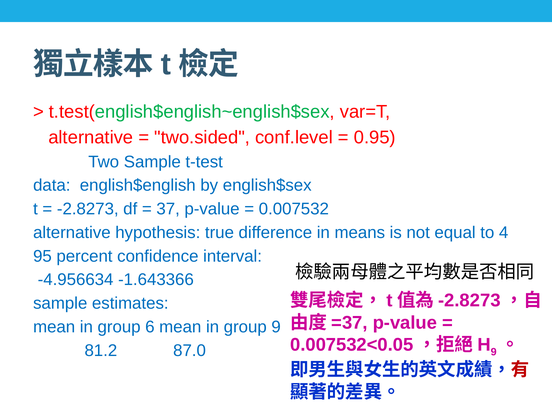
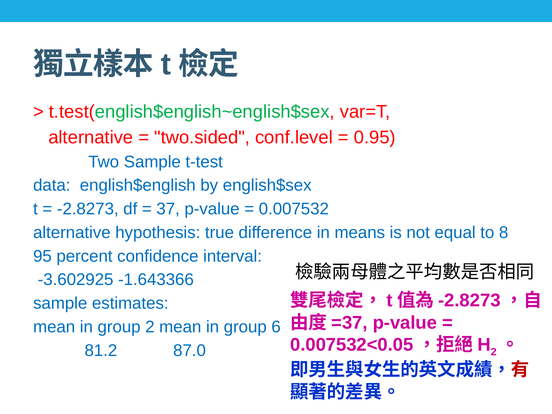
4: 4 -> 8 (504, 233)
-4.956634: -4.956634 -> -3.602925 (76, 280)
group 6: 6 -> 2 (150, 327)
group 9: 9 -> 6 (276, 327)
9: 9 -> 2 (494, 352)
